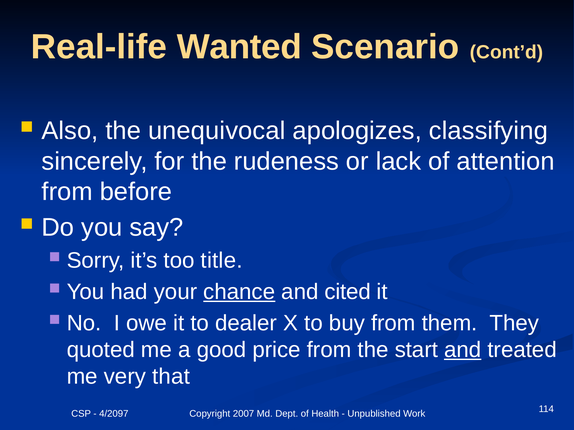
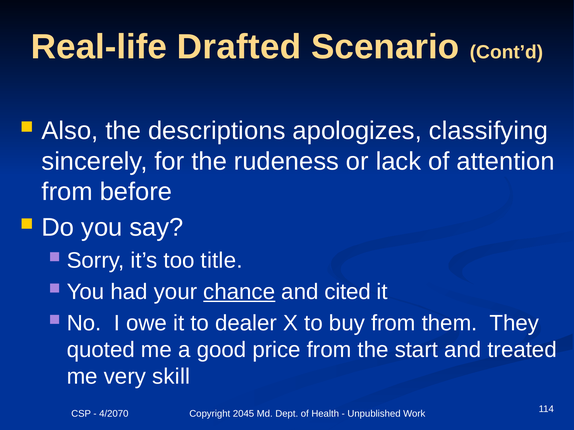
Wanted: Wanted -> Drafted (239, 47)
unequivocal: unequivocal -> descriptions (217, 131)
and underline: present -> none (463, 350)
that: that -> skill (171, 377)
4/2097: 4/2097 -> 4/2070 (114, 414)
2007: 2007 -> 2045 (244, 414)
